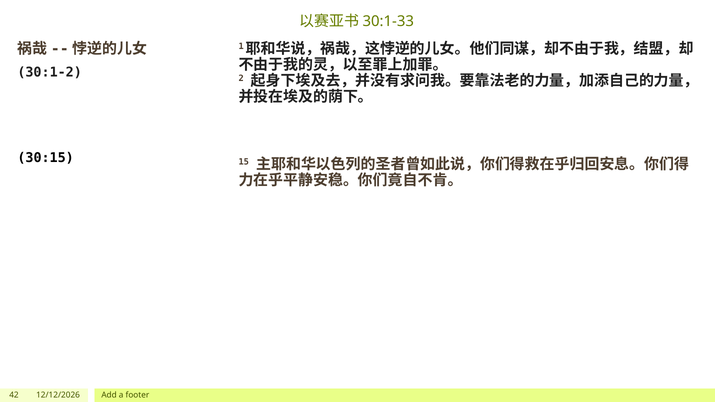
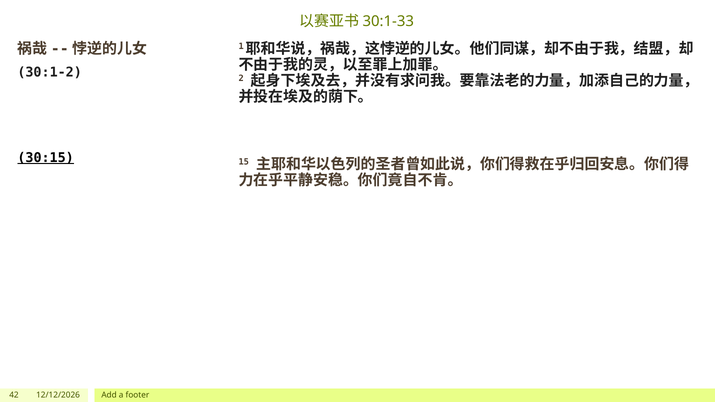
30:15 underline: none -> present (46, 158)
